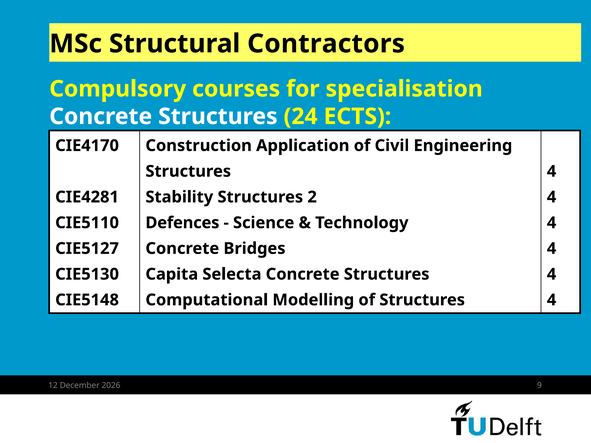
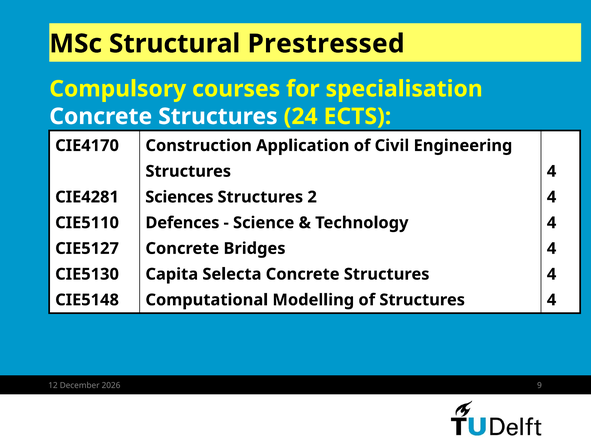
Contractors: Contractors -> Prestressed (326, 44)
Stability: Stability -> Sciences (179, 197)
